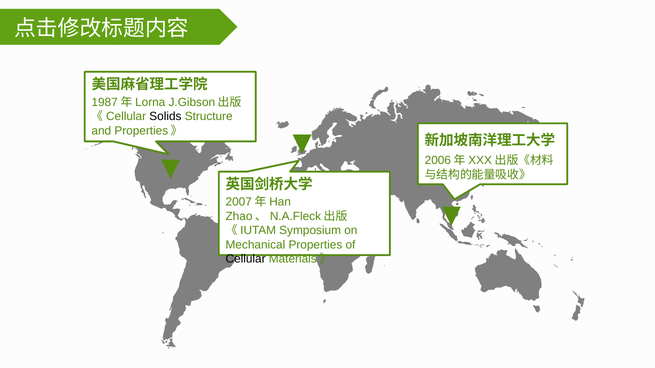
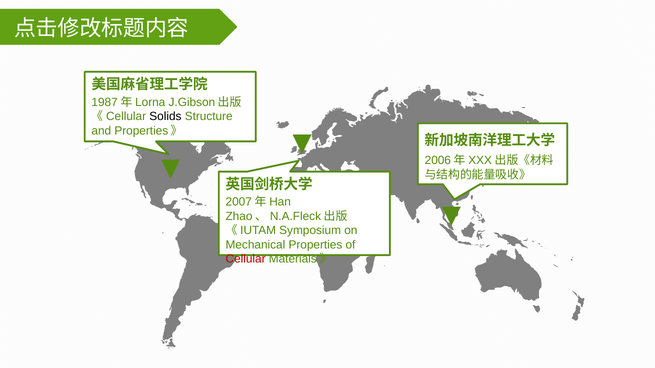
Cellular colour: black -> red (246, 259)
